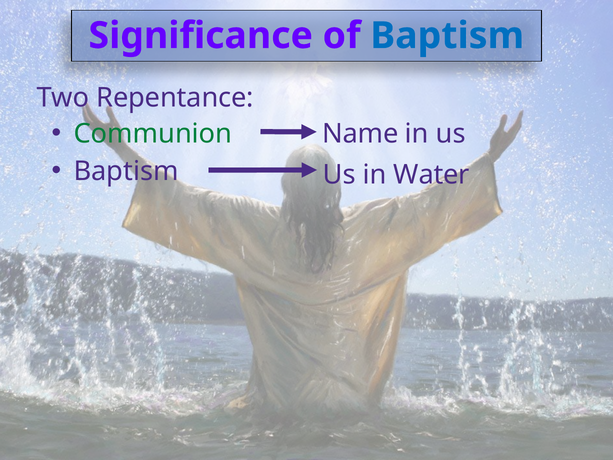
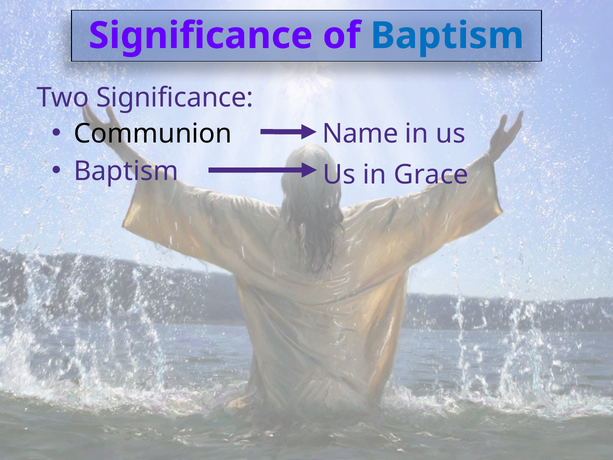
Two Repentance: Repentance -> Significance (175, 98)
Communion colour: green -> black (153, 133)
Water: Water -> Grace (431, 175)
